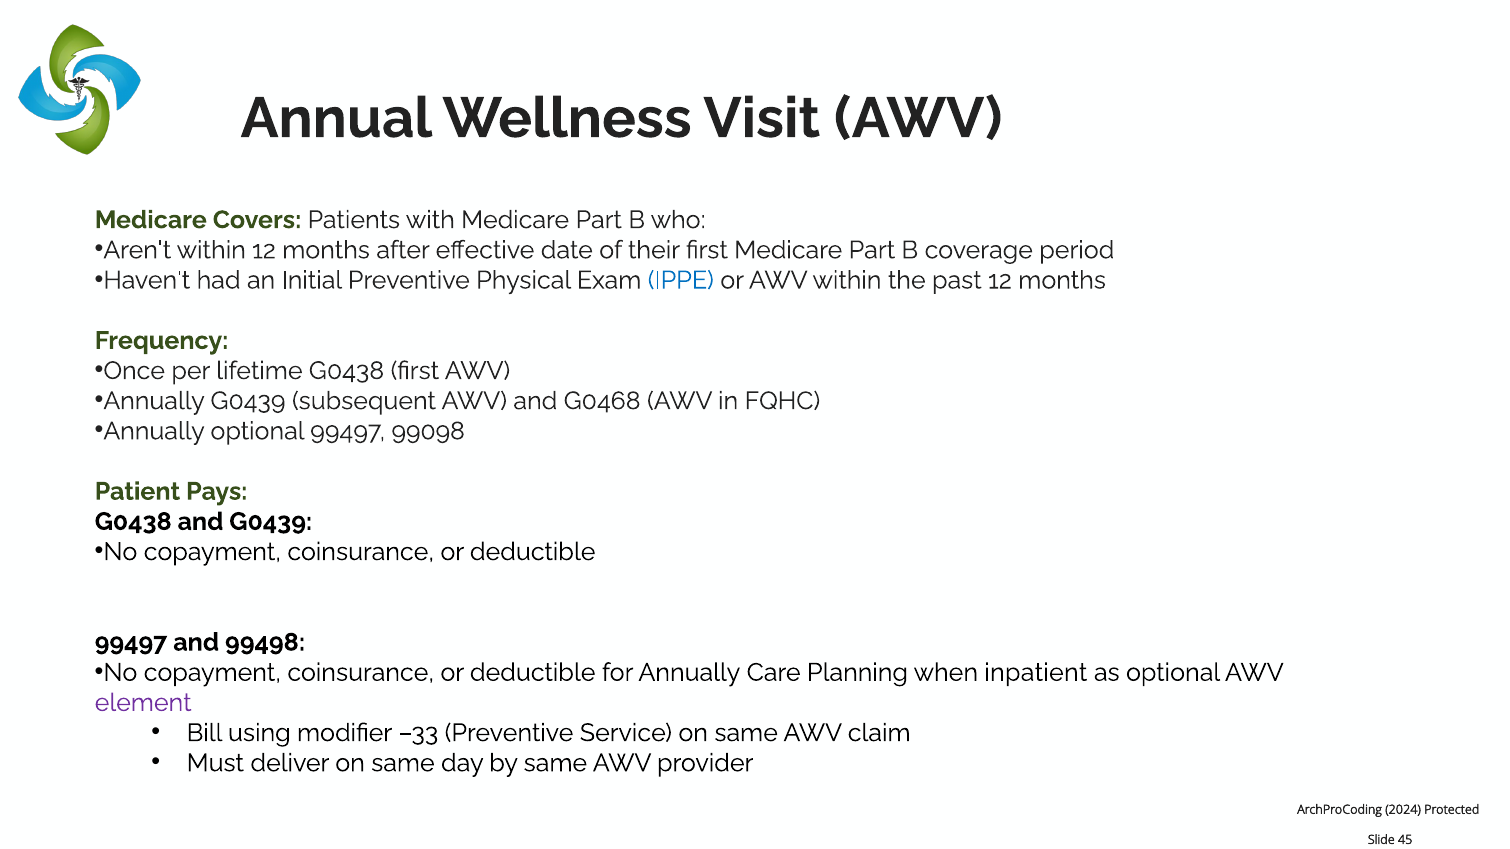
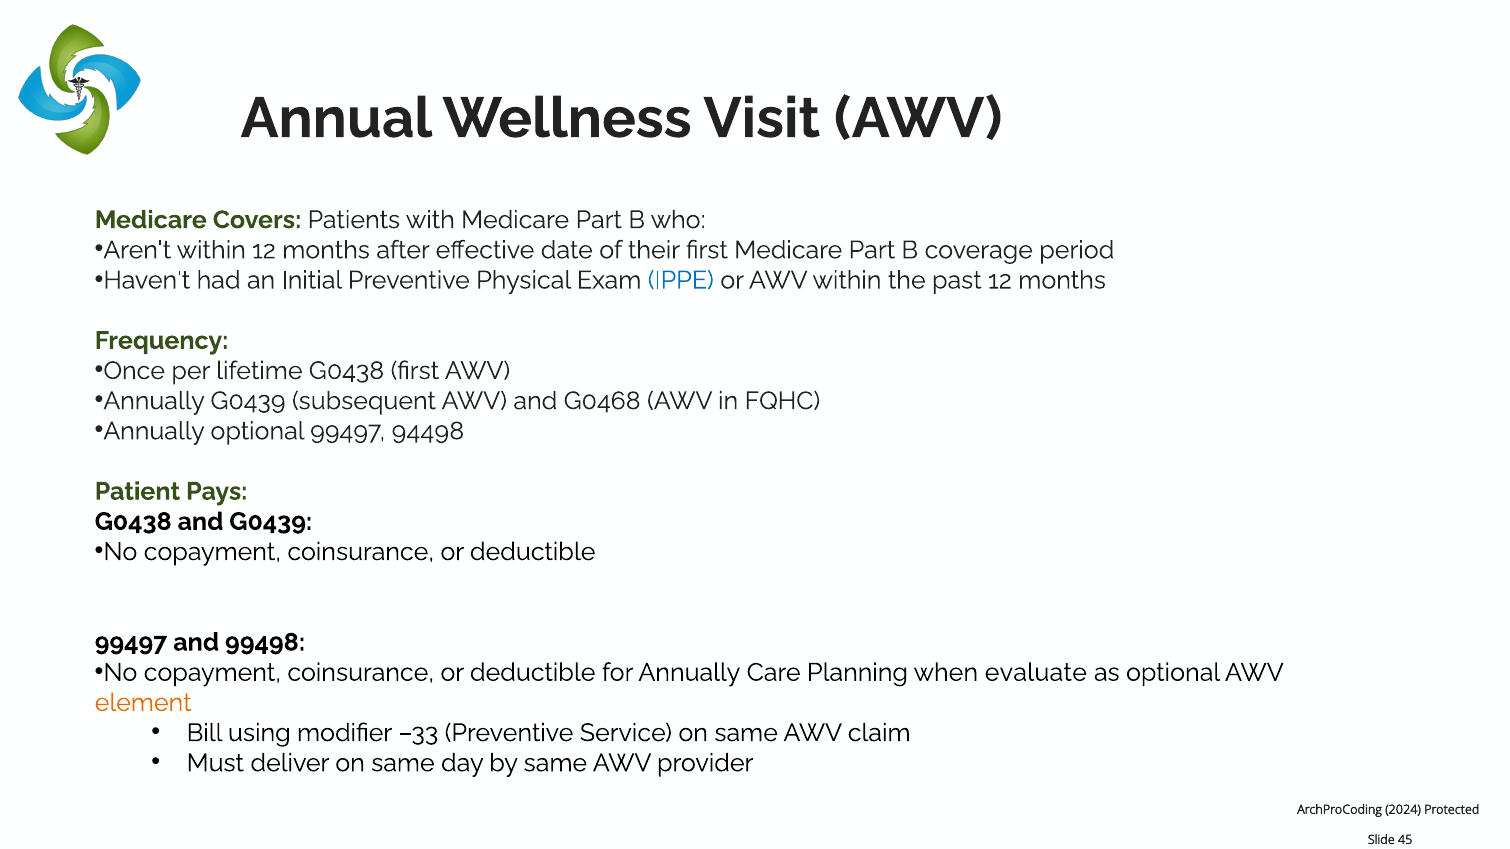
99098: 99098 -> 94498 (428, 431)
inpatient: inpatient -> evaluate (1036, 673)
element colour: purple -> orange (143, 703)
